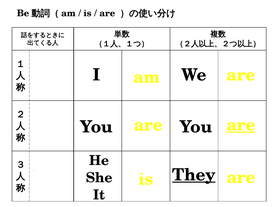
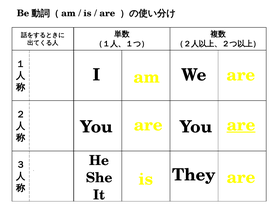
They underline: present -> none (194, 175)
